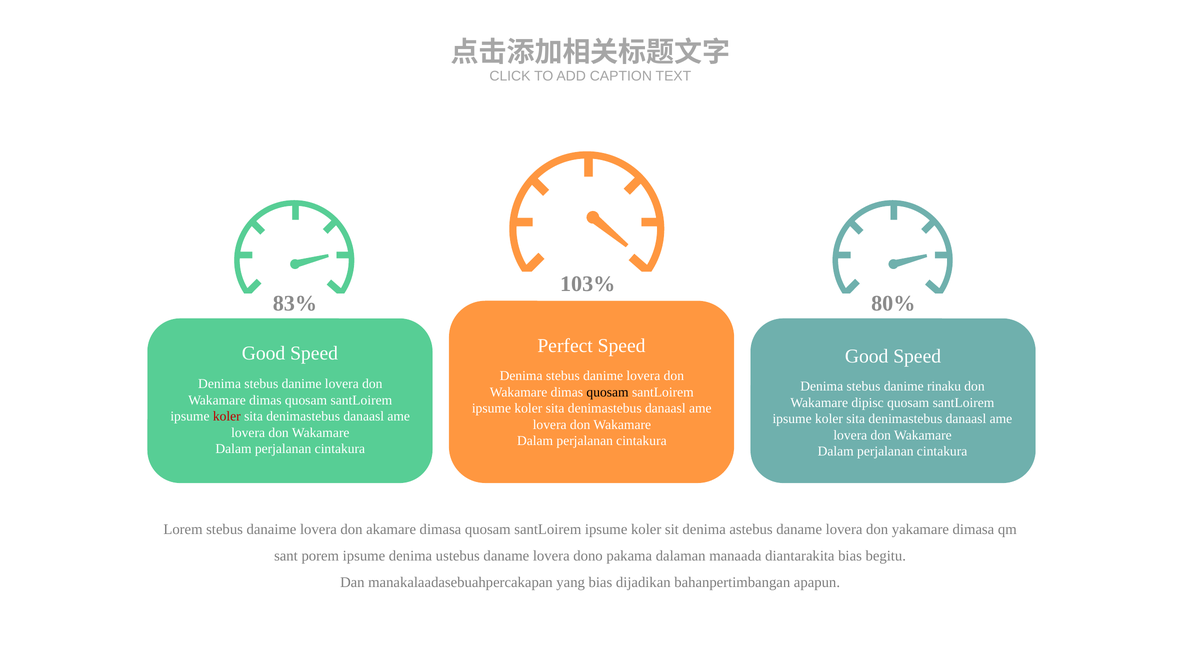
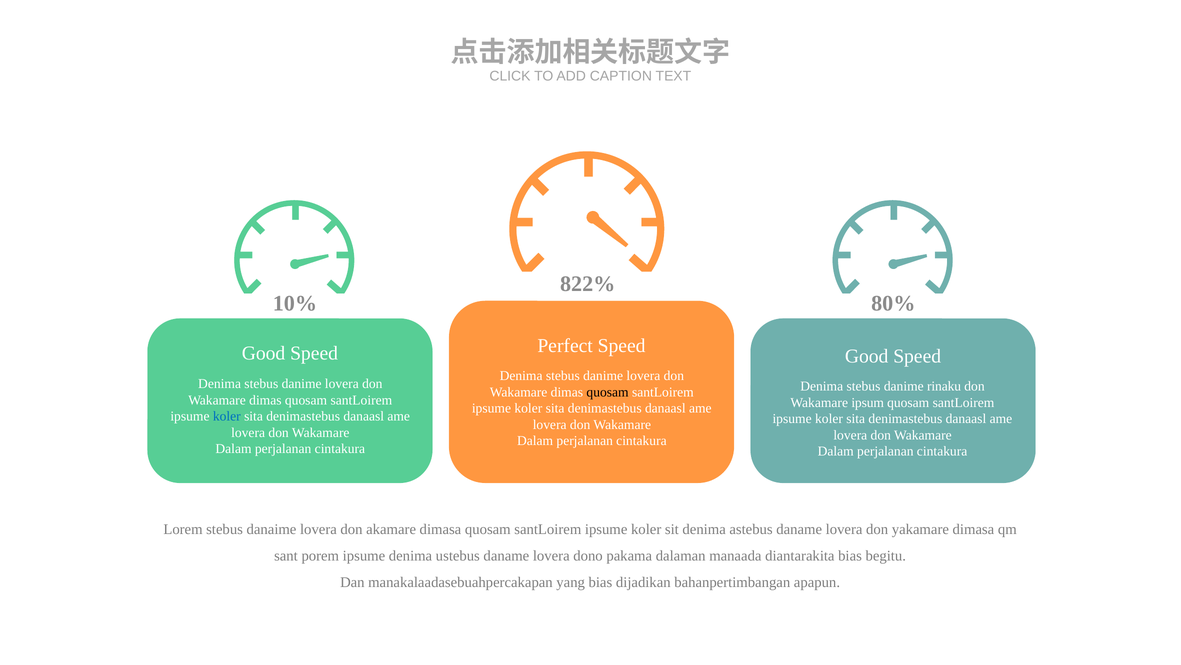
103%: 103% -> 822% (588, 284)
83%: 83% -> 10% (295, 303)
dipisc: dipisc -> ipsum (868, 402)
koler colour: red -> blue (227, 416)
